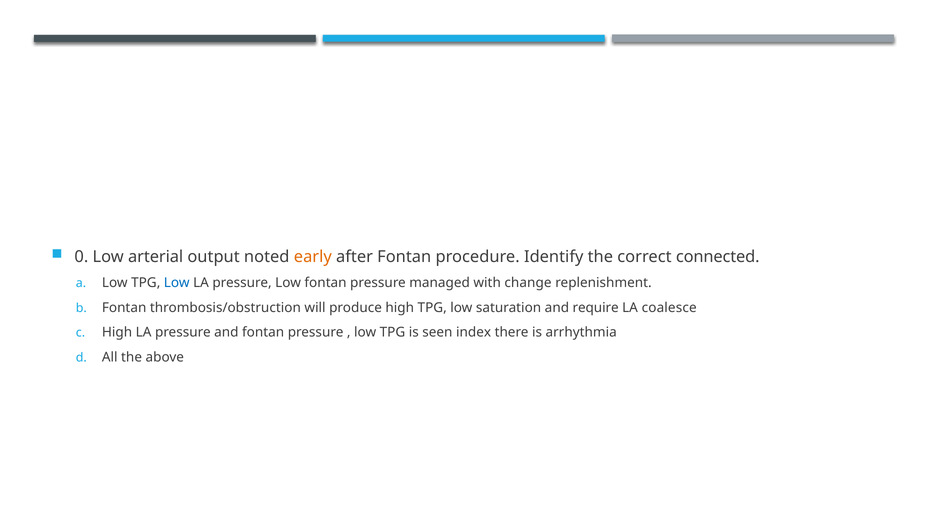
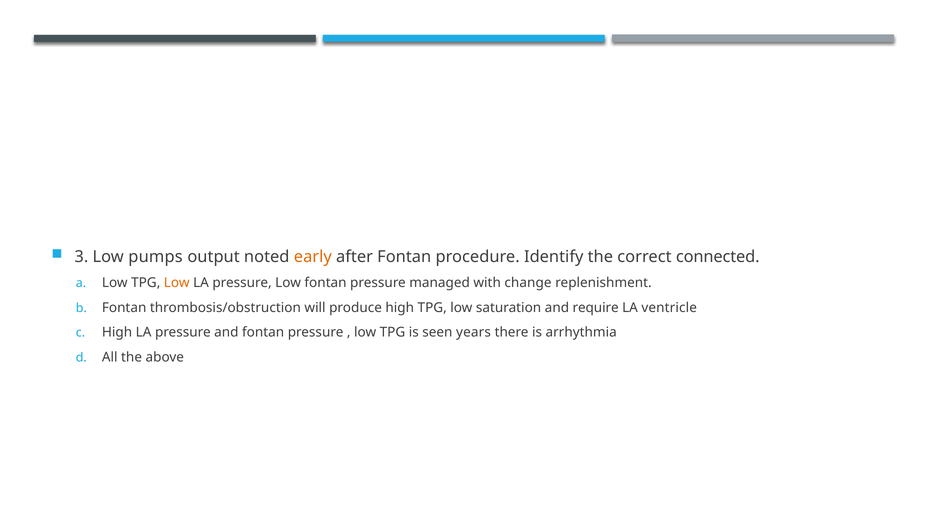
0: 0 -> 3 (81, 257)
arterial: arterial -> pumps (156, 257)
Low colour: blue -> orange (177, 283)
coalesce: coalesce -> ventricle (669, 308)
index: index -> years (473, 333)
